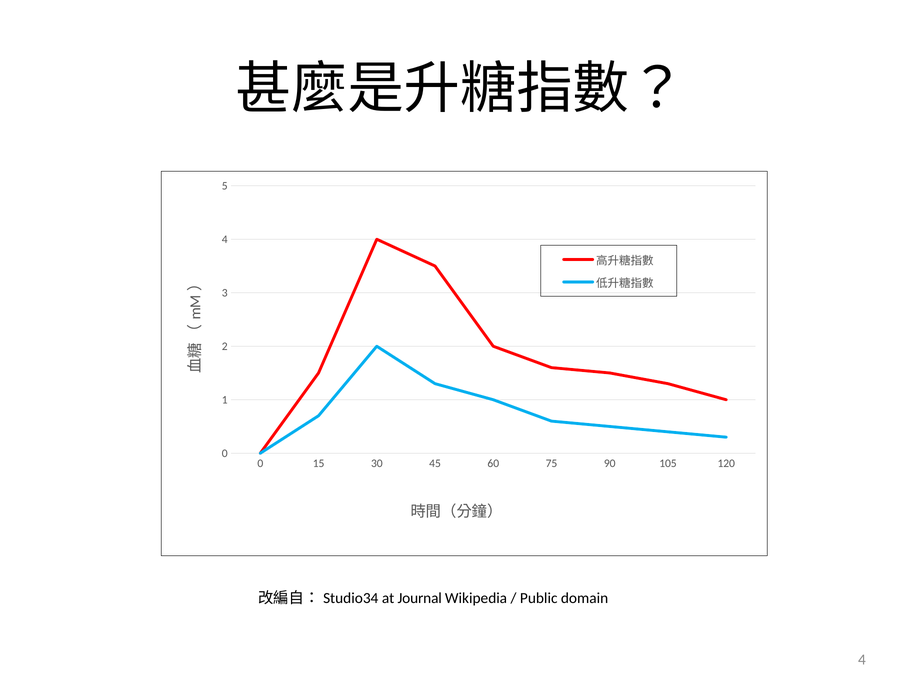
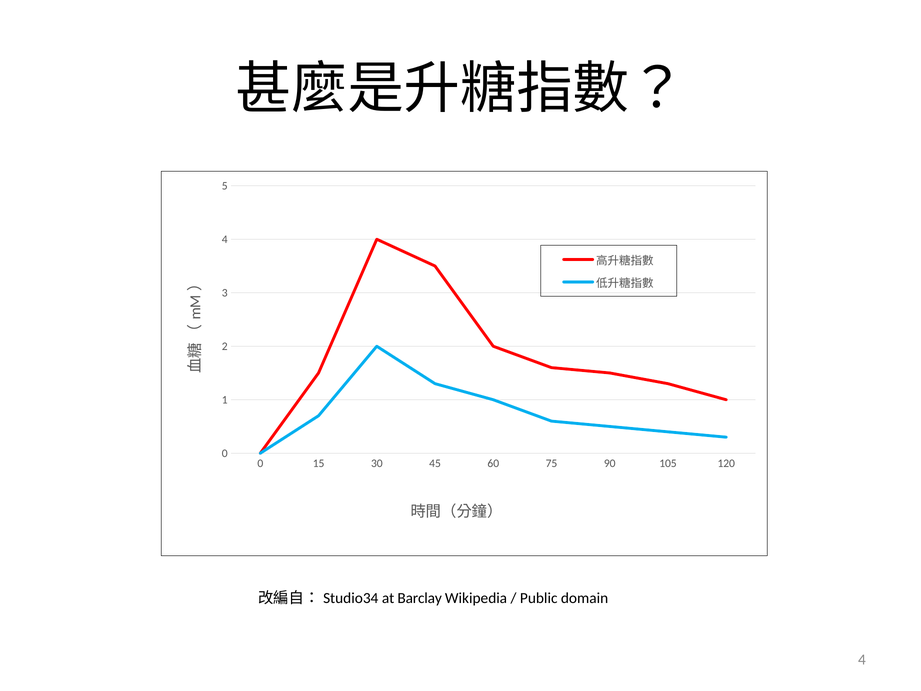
Journal: Journal -> Barclay (420, 598)
